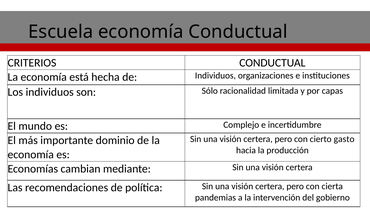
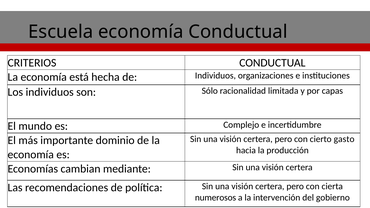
pandemias: pandemias -> numerosos (216, 198)
